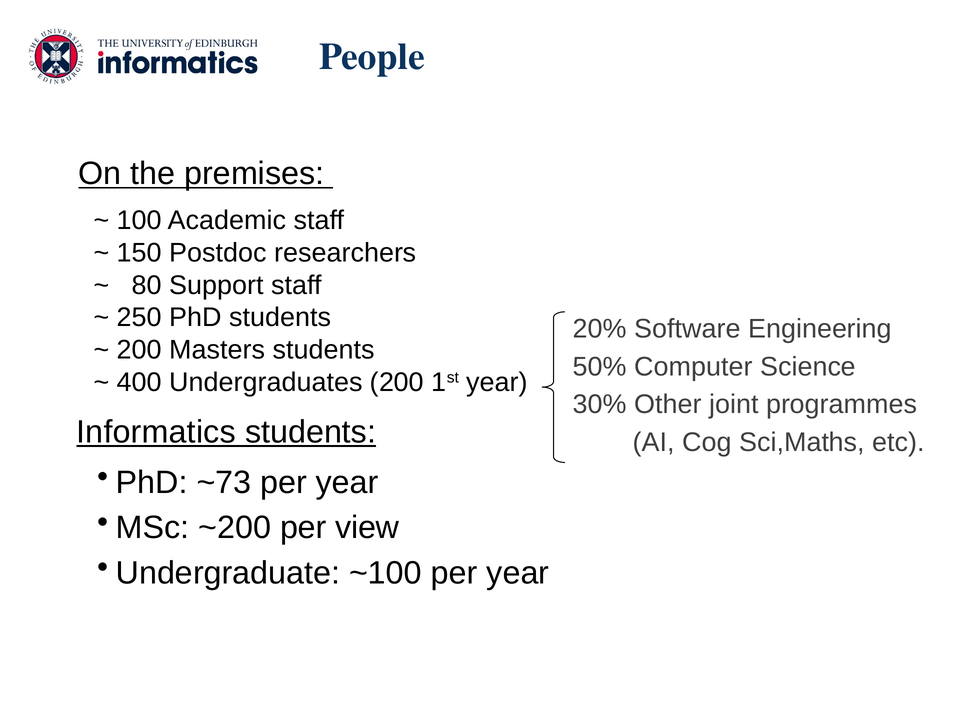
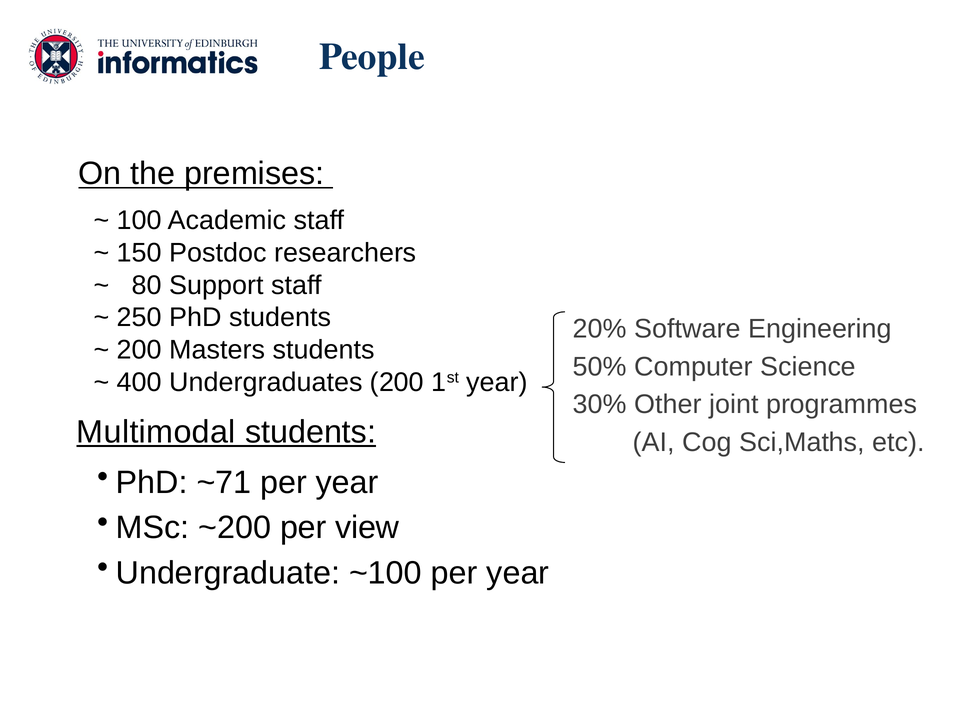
Informatics: Informatics -> Multimodal (156, 432)
~73: ~73 -> ~71 (224, 482)
